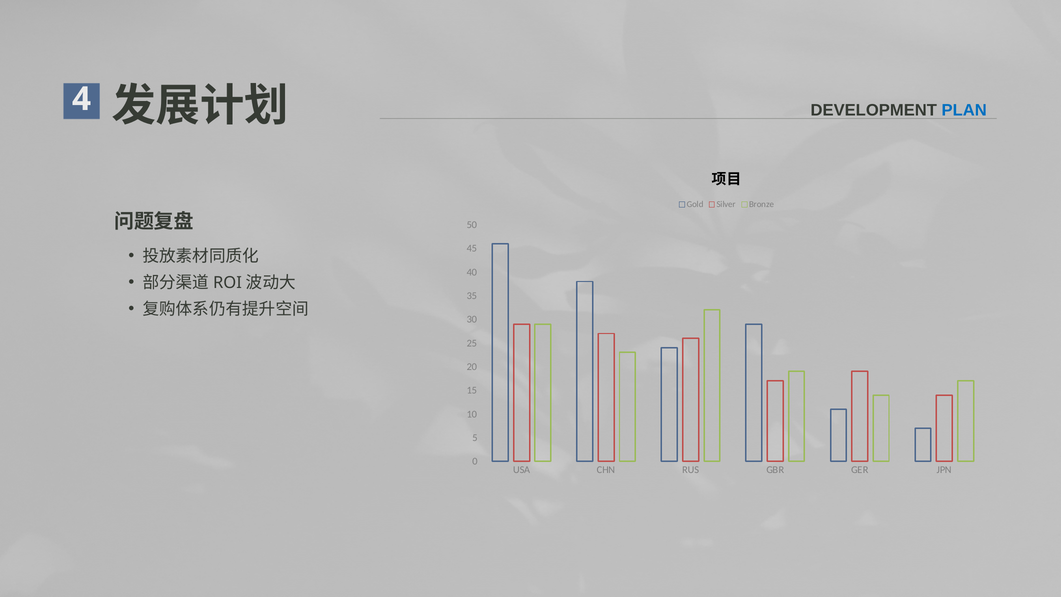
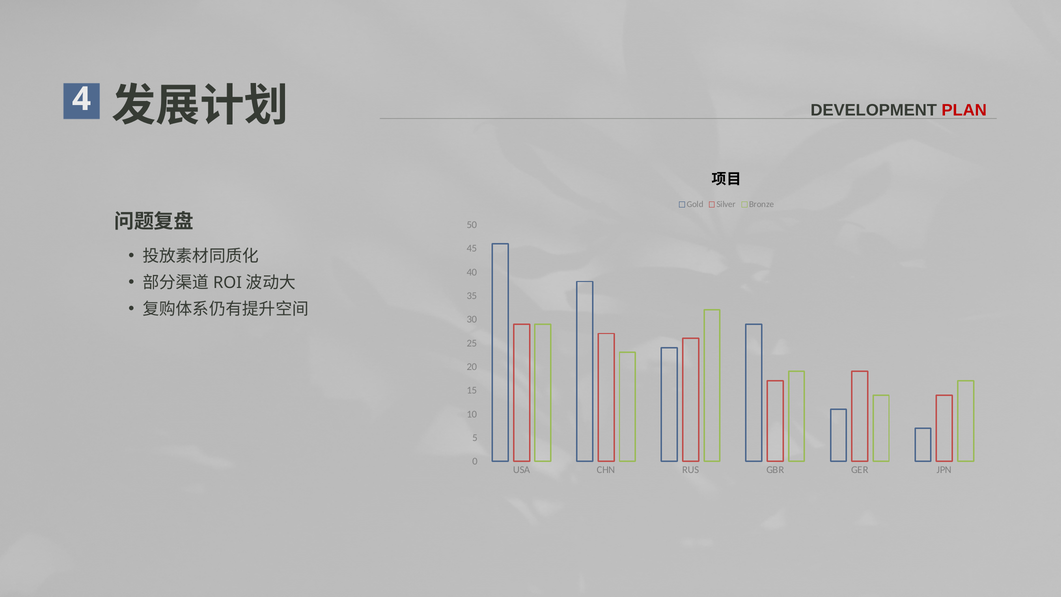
PLAN colour: blue -> red (964, 110)
